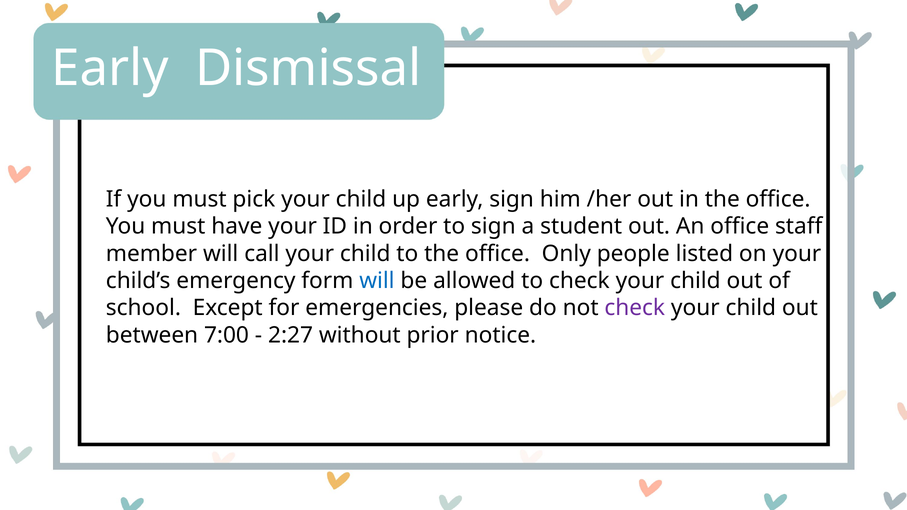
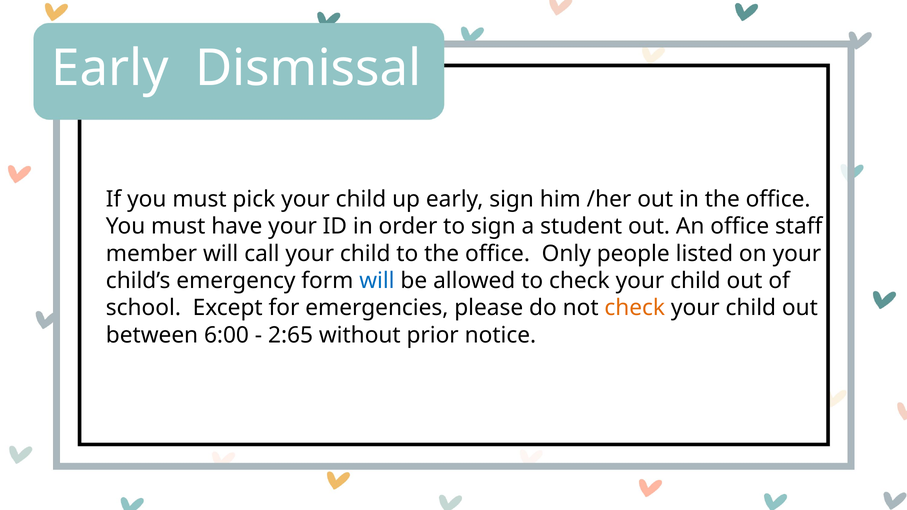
check colour: purple -> orange (635, 308)
7:00: 7:00 -> 6:00 (226, 335)
2:27: 2:27 -> 2:65 (291, 335)
